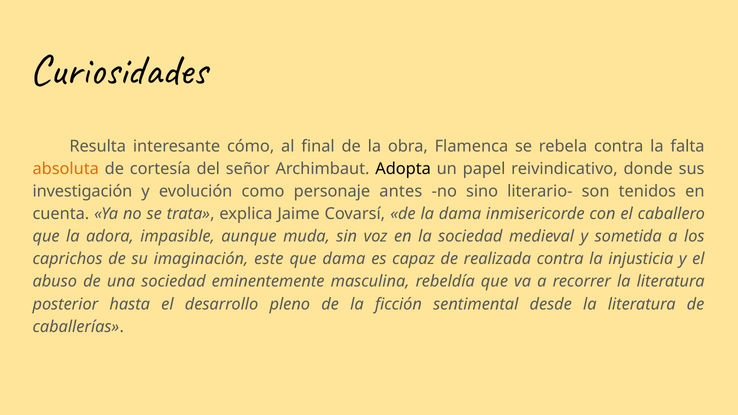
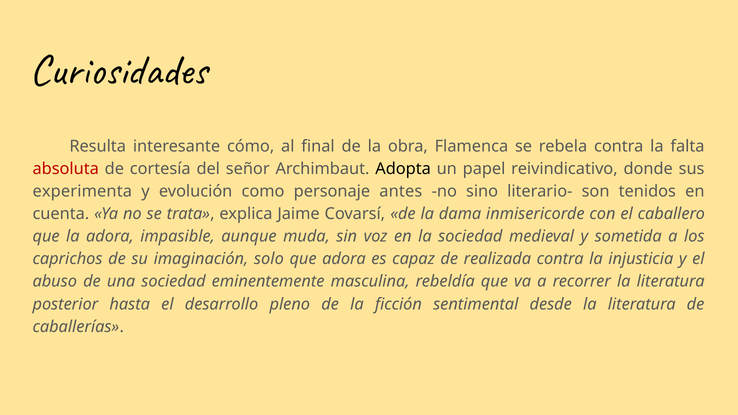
absoluta colour: orange -> red (66, 169)
investigación: investigación -> experimenta (82, 191)
este: este -> solo (269, 259)
que dama: dama -> adora (344, 259)
